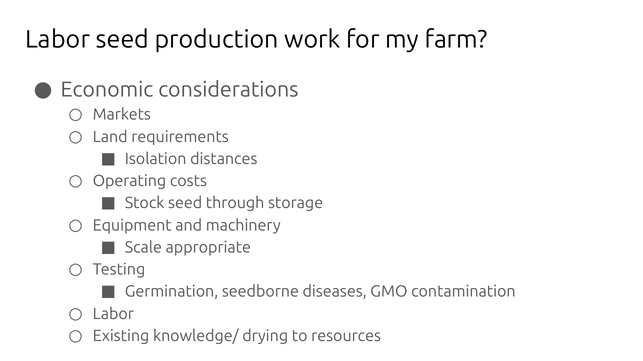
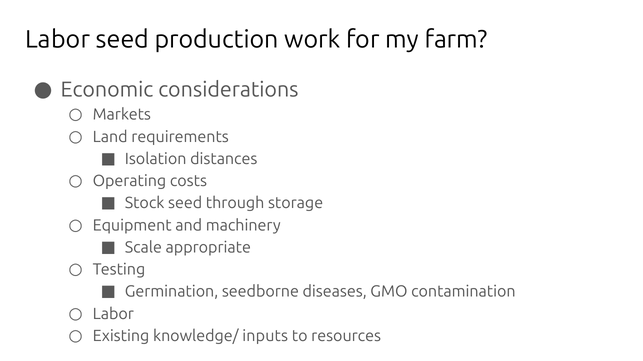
drying: drying -> inputs (265, 337)
